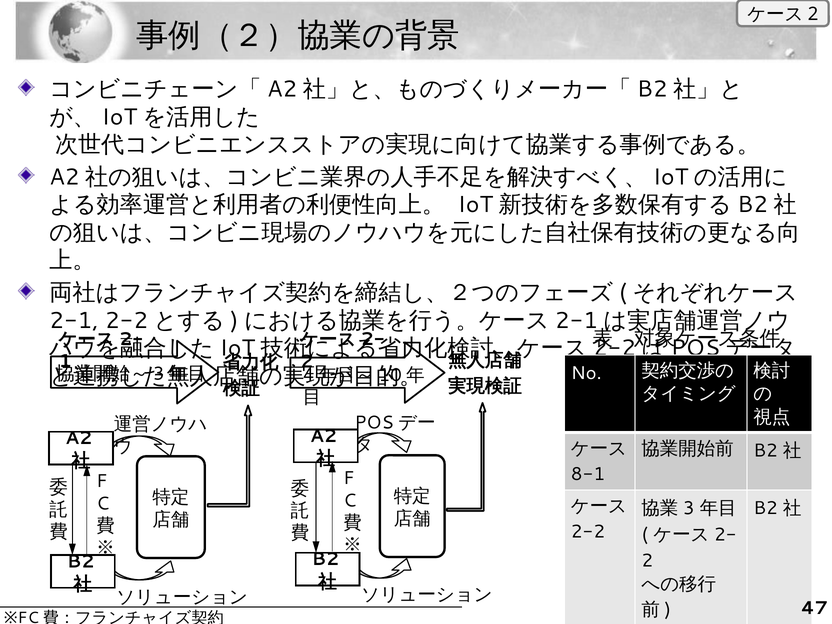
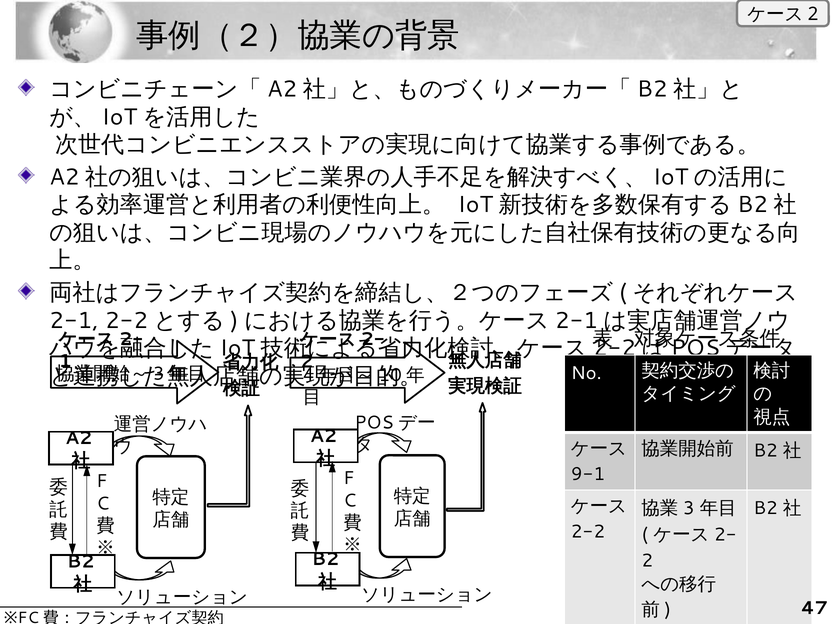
8-1: 8-1 -> 9-1 (588, 474)
